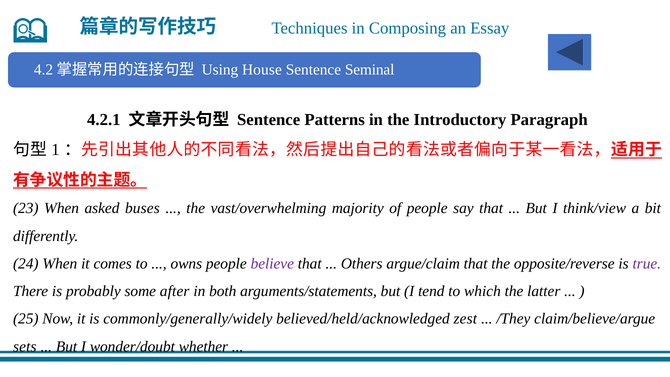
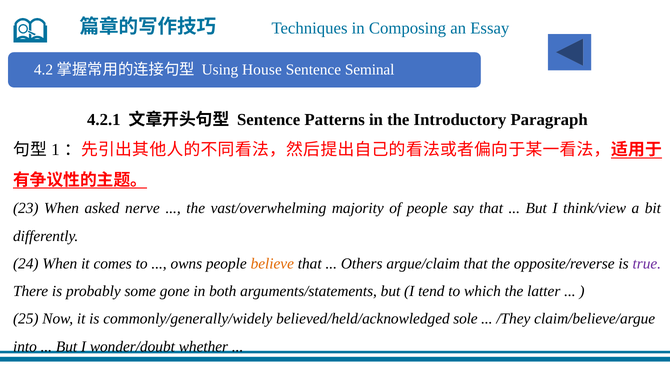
buses: buses -> nerve (142, 208)
believe colour: purple -> orange (272, 264)
after: after -> gone (175, 291)
zest: zest -> sole (465, 319)
sets: sets -> into (25, 346)
